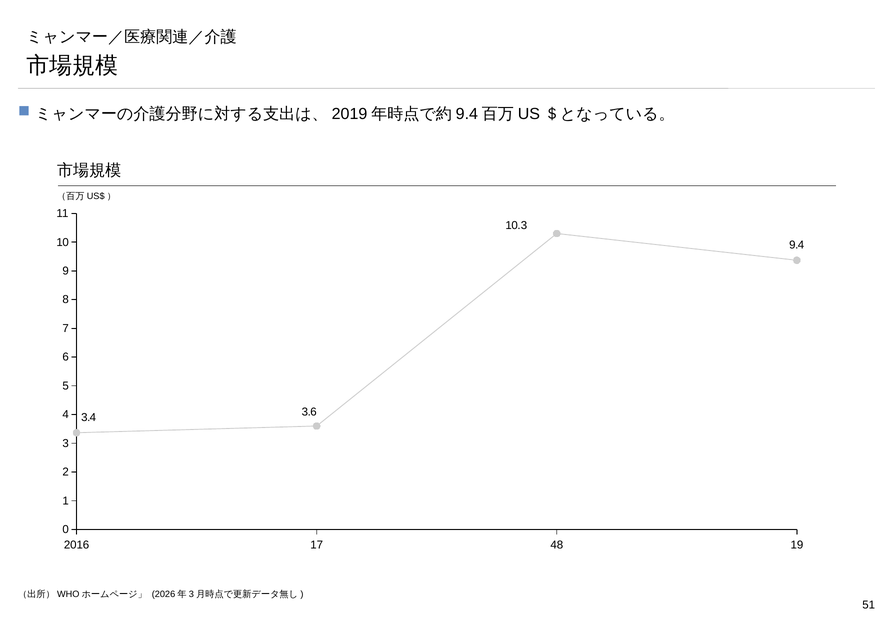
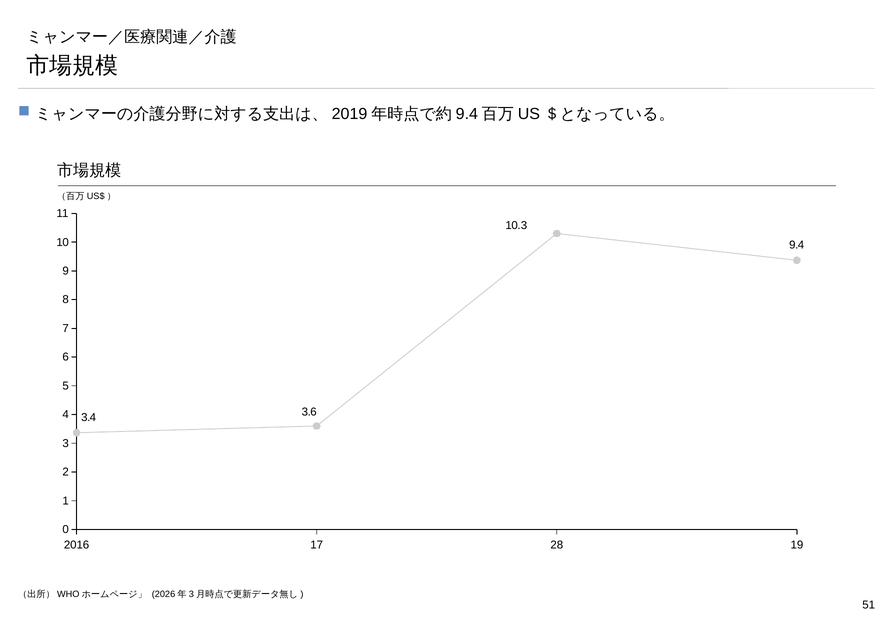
48: 48 -> 28 (557, 545)
